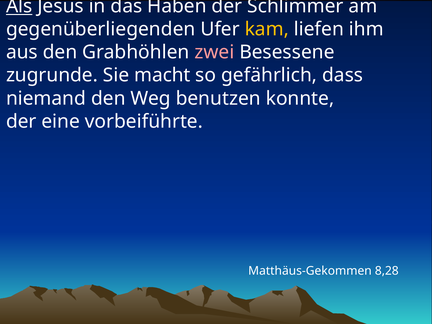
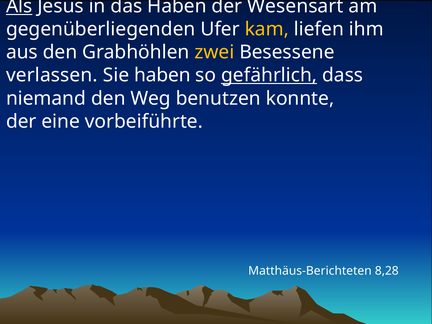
Schlimmer: Schlimmer -> Wesensart (295, 6)
zwei colour: pink -> yellow (214, 52)
zugrunde: zugrunde -> verlassen (52, 75)
Sie macht: macht -> haben (162, 75)
gefährlich underline: none -> present (269, 75)
Matthäus-Gekommen: Matthäus-Gekommen -> Matthäus-Berichteten (310, 271)
